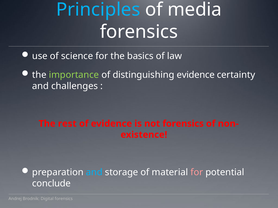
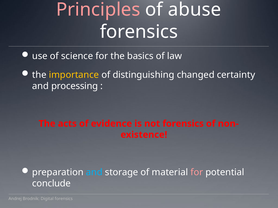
Principles colour: light blue -> pink (98, 10)
media: media -> abuse (194, 10)
importance colour: light green -> yellow (74, 75)
distinguishing evidence: evidence -> changed (196, 75)
challenges: challenges -> processing (75, 86)
rest: rest -> acts (67, 124)
